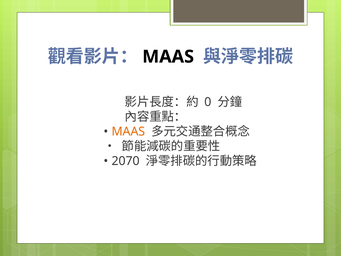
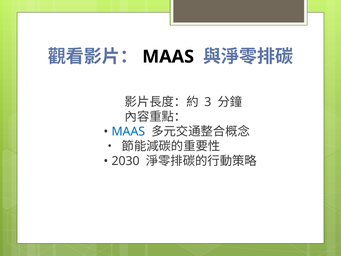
0: 0 -> 3 (208, 102)
MAAS colour: orange -> blue (128, 131)
2070: 2070 -> 2030 (126, 161)
